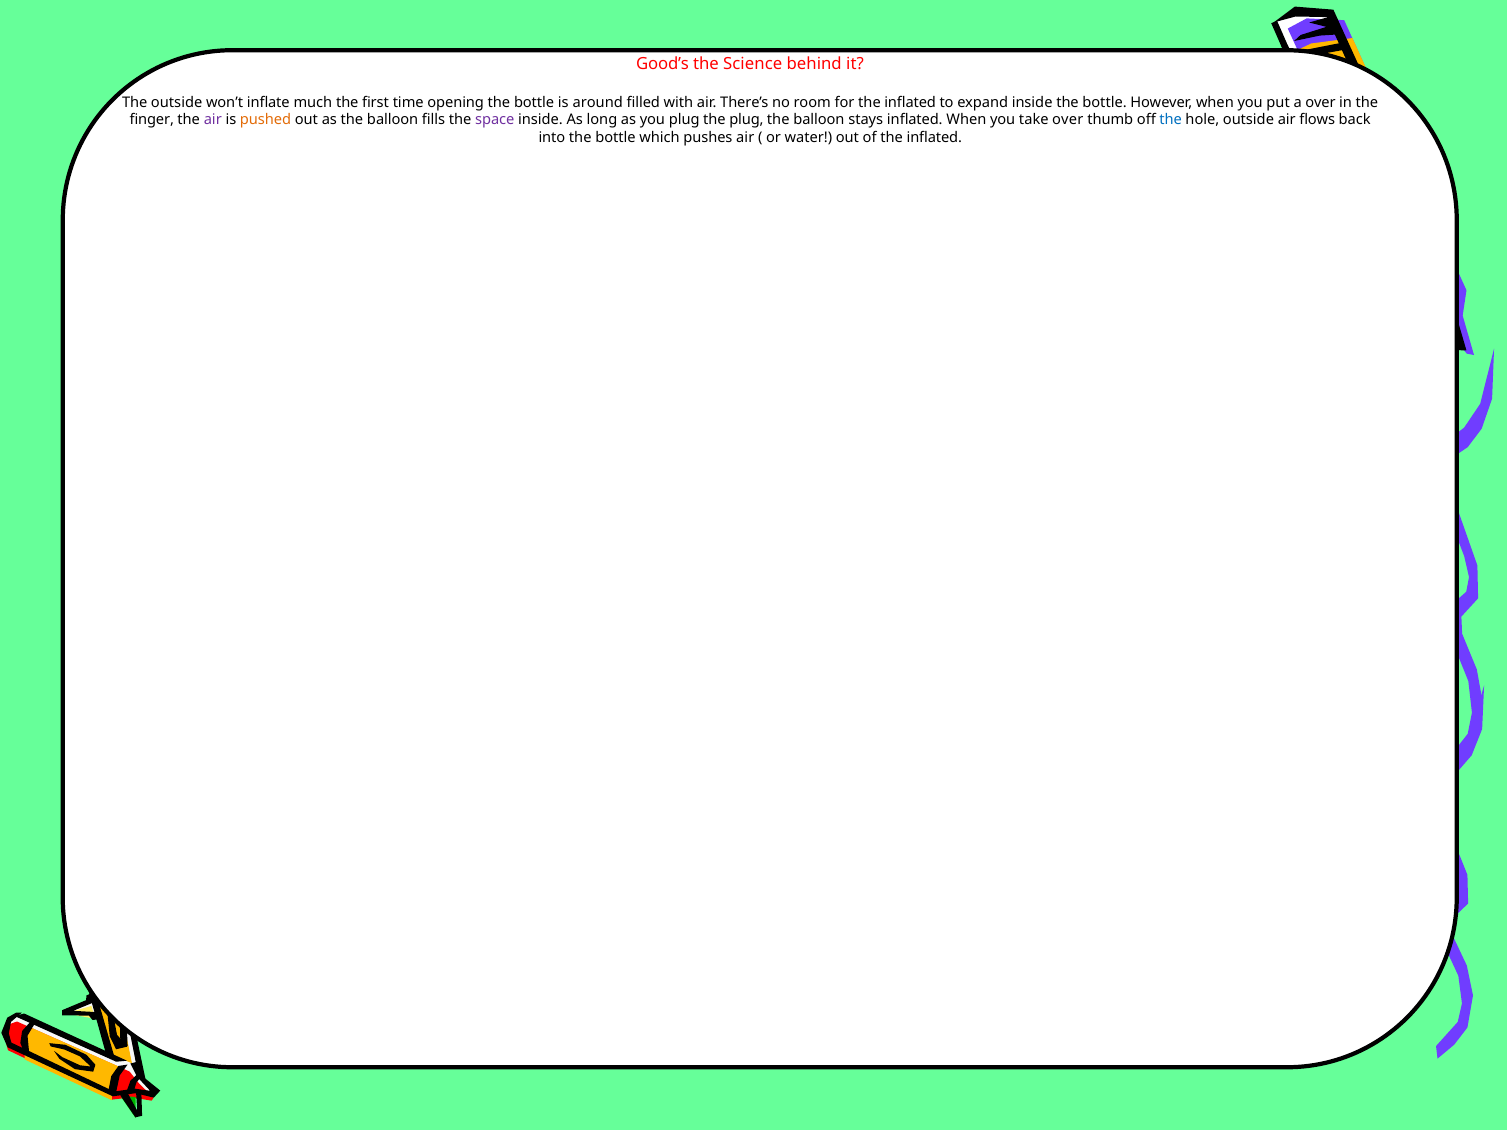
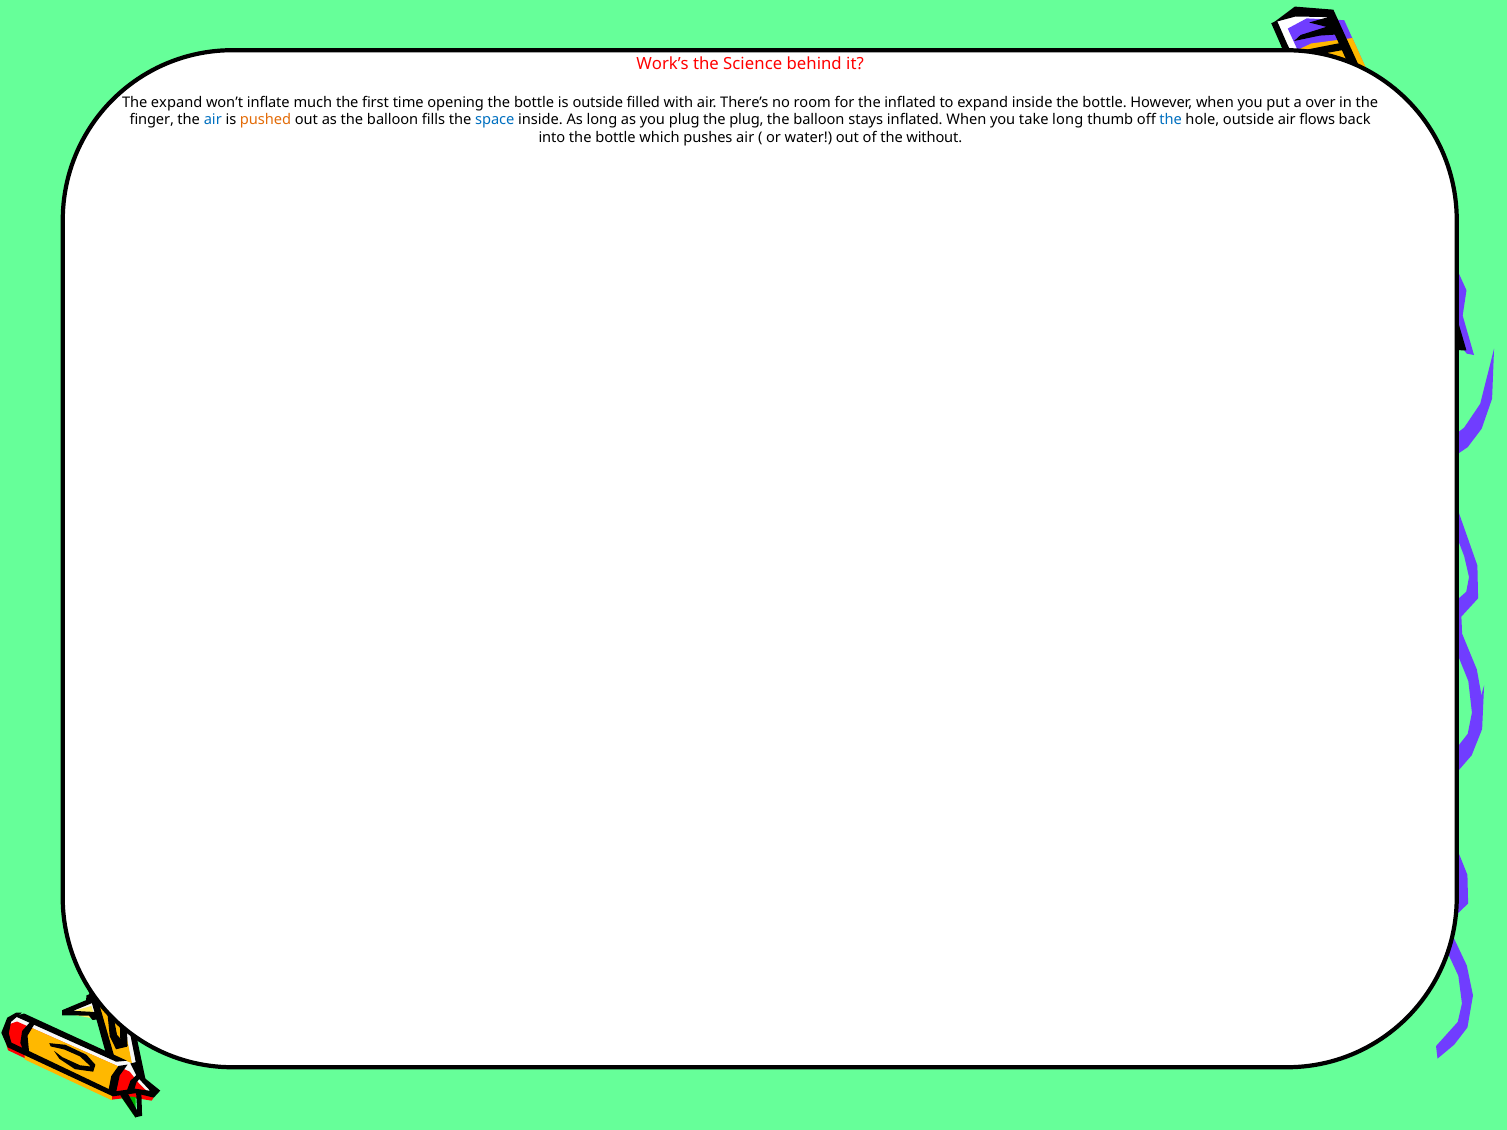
Good’s: Good’s -> Work’s (663, 64)
The outside: outside -> expand (177, 103)
is around: around -> outside (598, 103)
air colour: purple -> blue (213, 120)
space colour: purple -> blue (495, 120)
take over: over -> long (1068, 120)
of the inflated: inflated -> without (934, 138)
